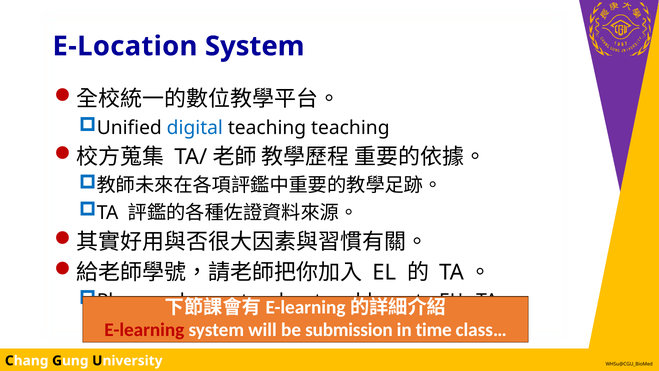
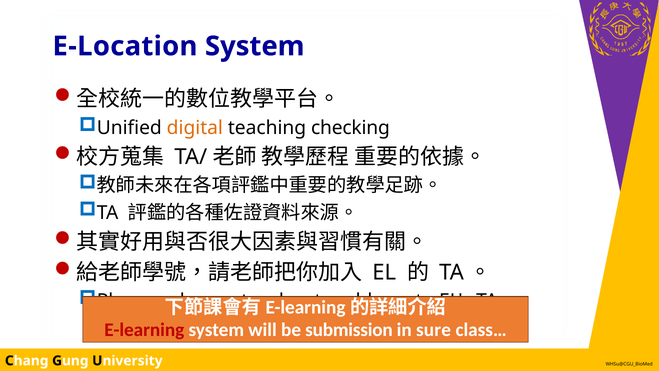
digital colour: blue -> orange (195, 128)
teaching teaching: teaching -> checking (350, 128)
time: time -> sure (434, 330)
